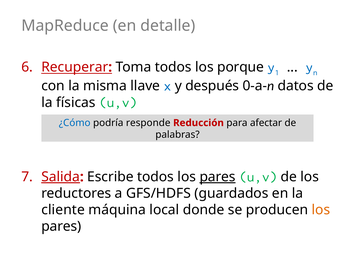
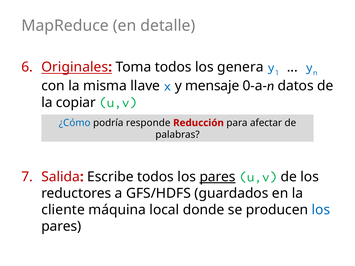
Recuperar: Recuperar -> Originales (75, 67)
porque: porque -> genera (240, 67)
después: después -> mensaje (212, 86)
físicas: físicas -> copiar (76, 103)
Salida underline: present -> none (61, 177)
los colour: orange -> blue (321, 210)
